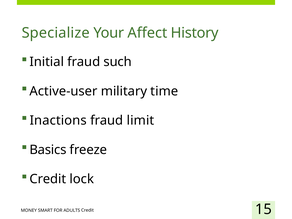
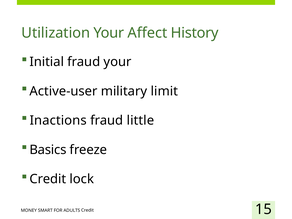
Specialize: Specialize -> Utilization (56, 33)
fraud such: such -> your (118, 62)
time: time -> limit (164, 91)
limit: limit -> little (140, 120)
